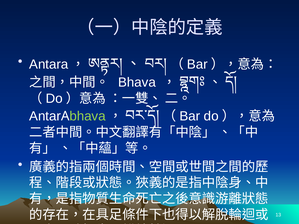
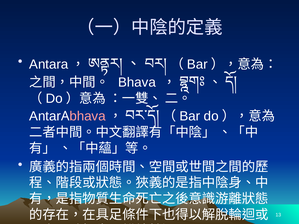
bhava colour: light green -> pink (88, 116)
